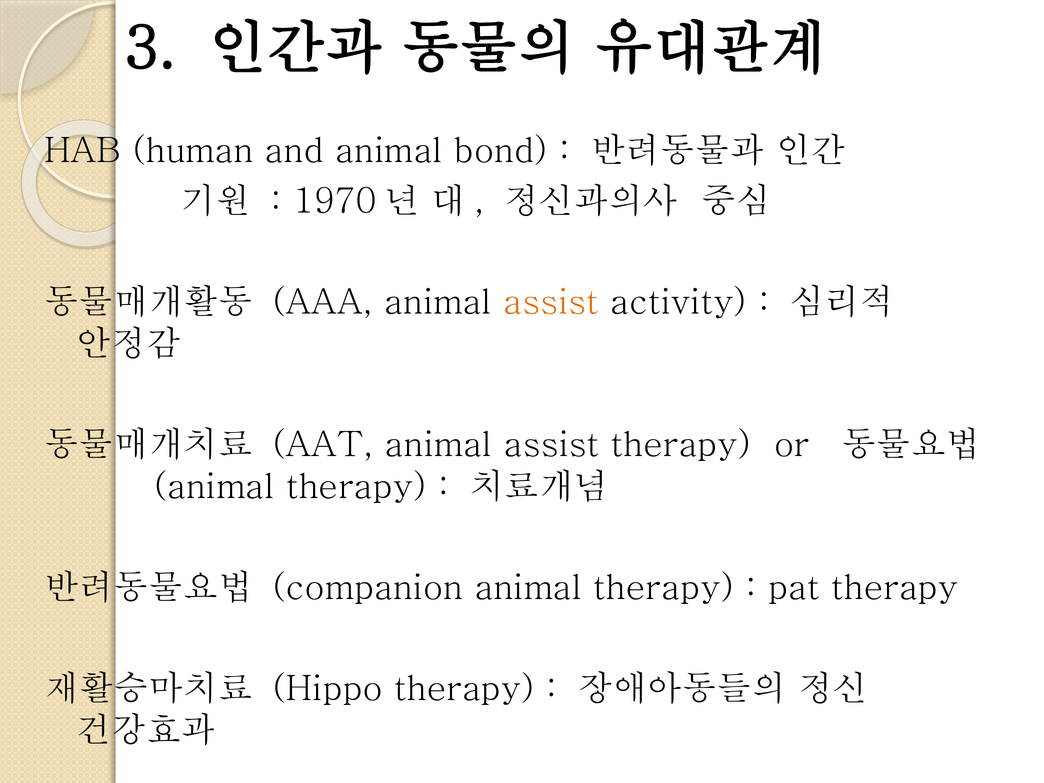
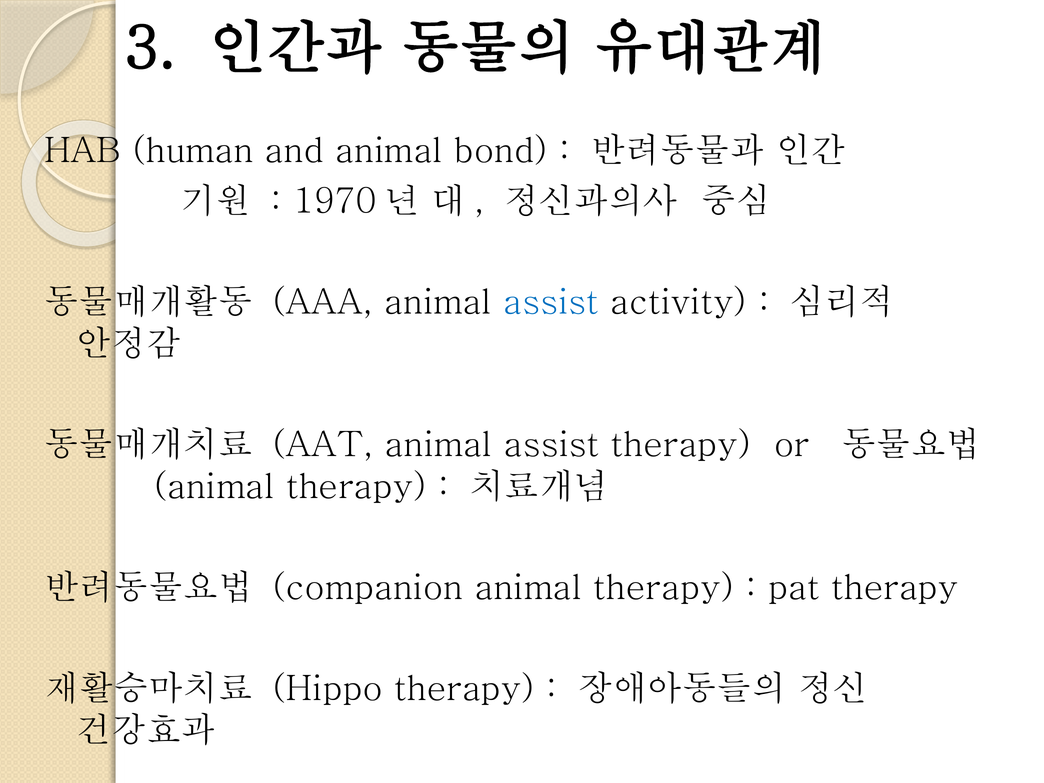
assist colour: orange -> blue (551, 302)
